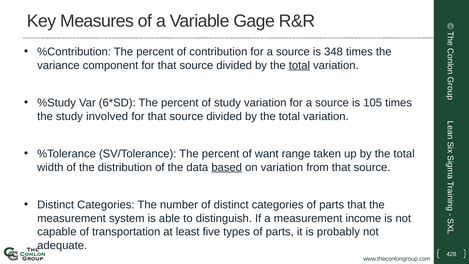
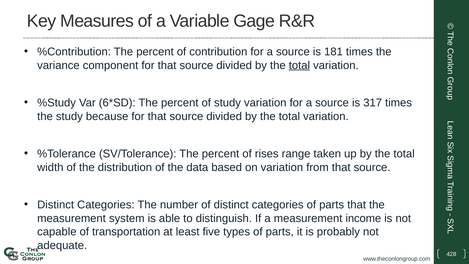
348: 348 -> 181 (333, 52)
105: 105 -> 317 (373, 103)
involved: involved -> because (107, 116)
want: want -> rises (267, 154)
based underline: present -> none (227, 167)
